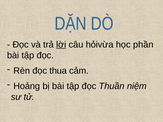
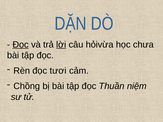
Đọc underline: none -> present (21, 45)
phần: phần -> chưa (143, 45)
thua: thua -> tươi (58, 71)
Hoảng: Hoảng -> Chồng (27, 86)
